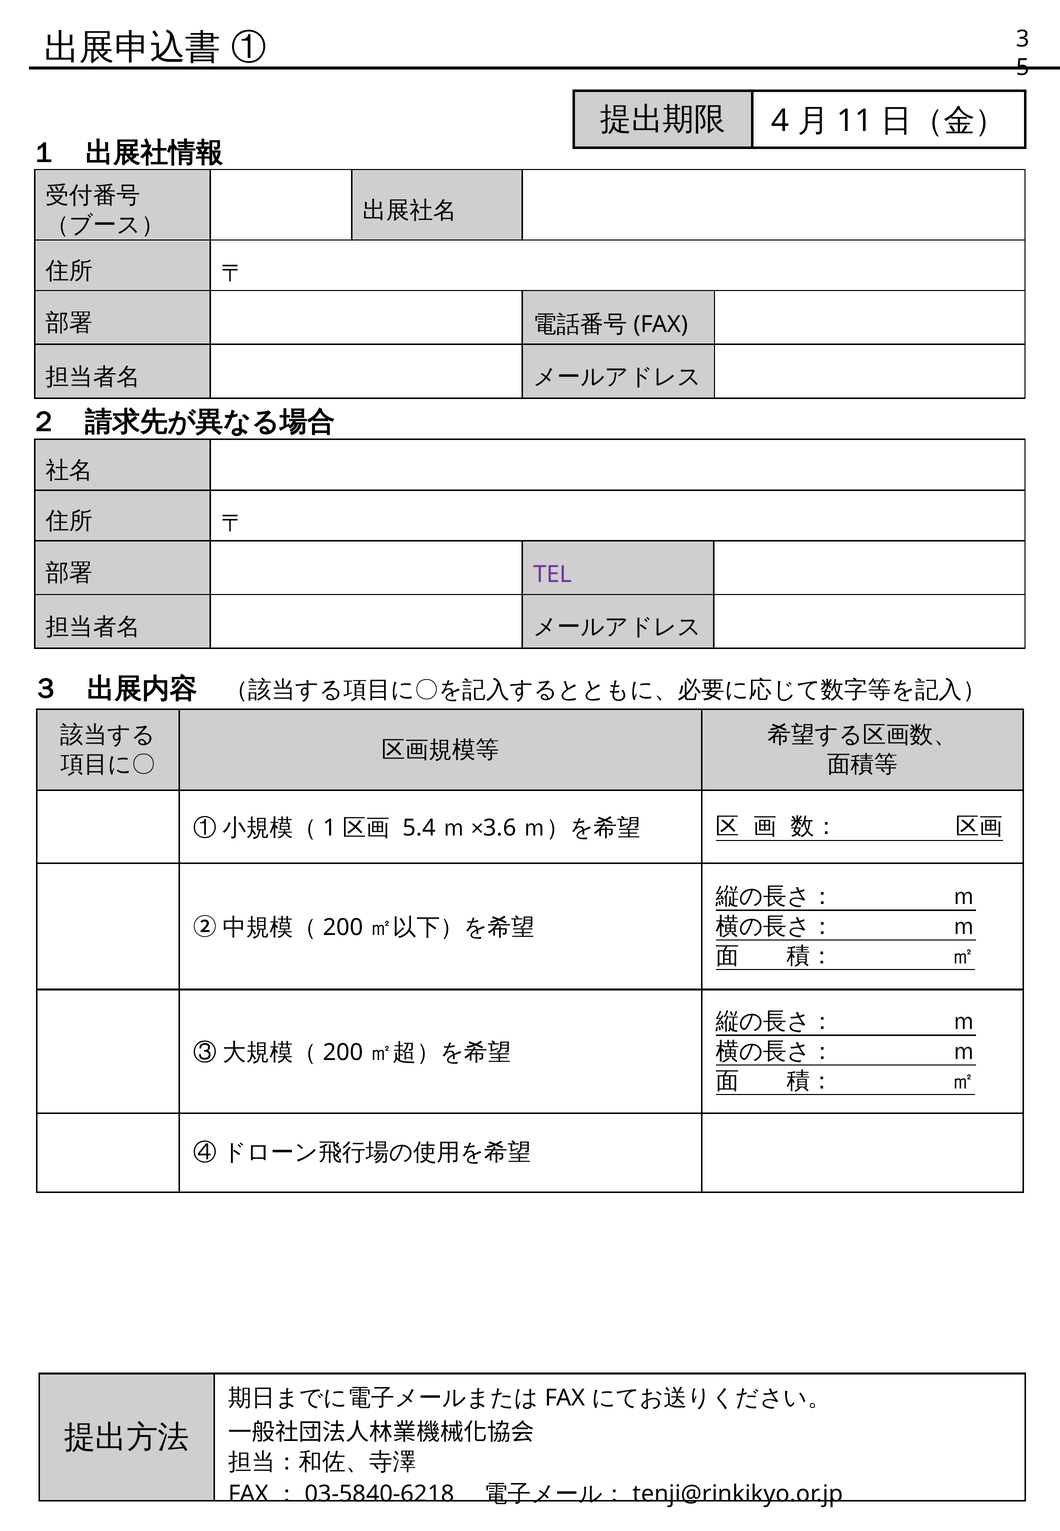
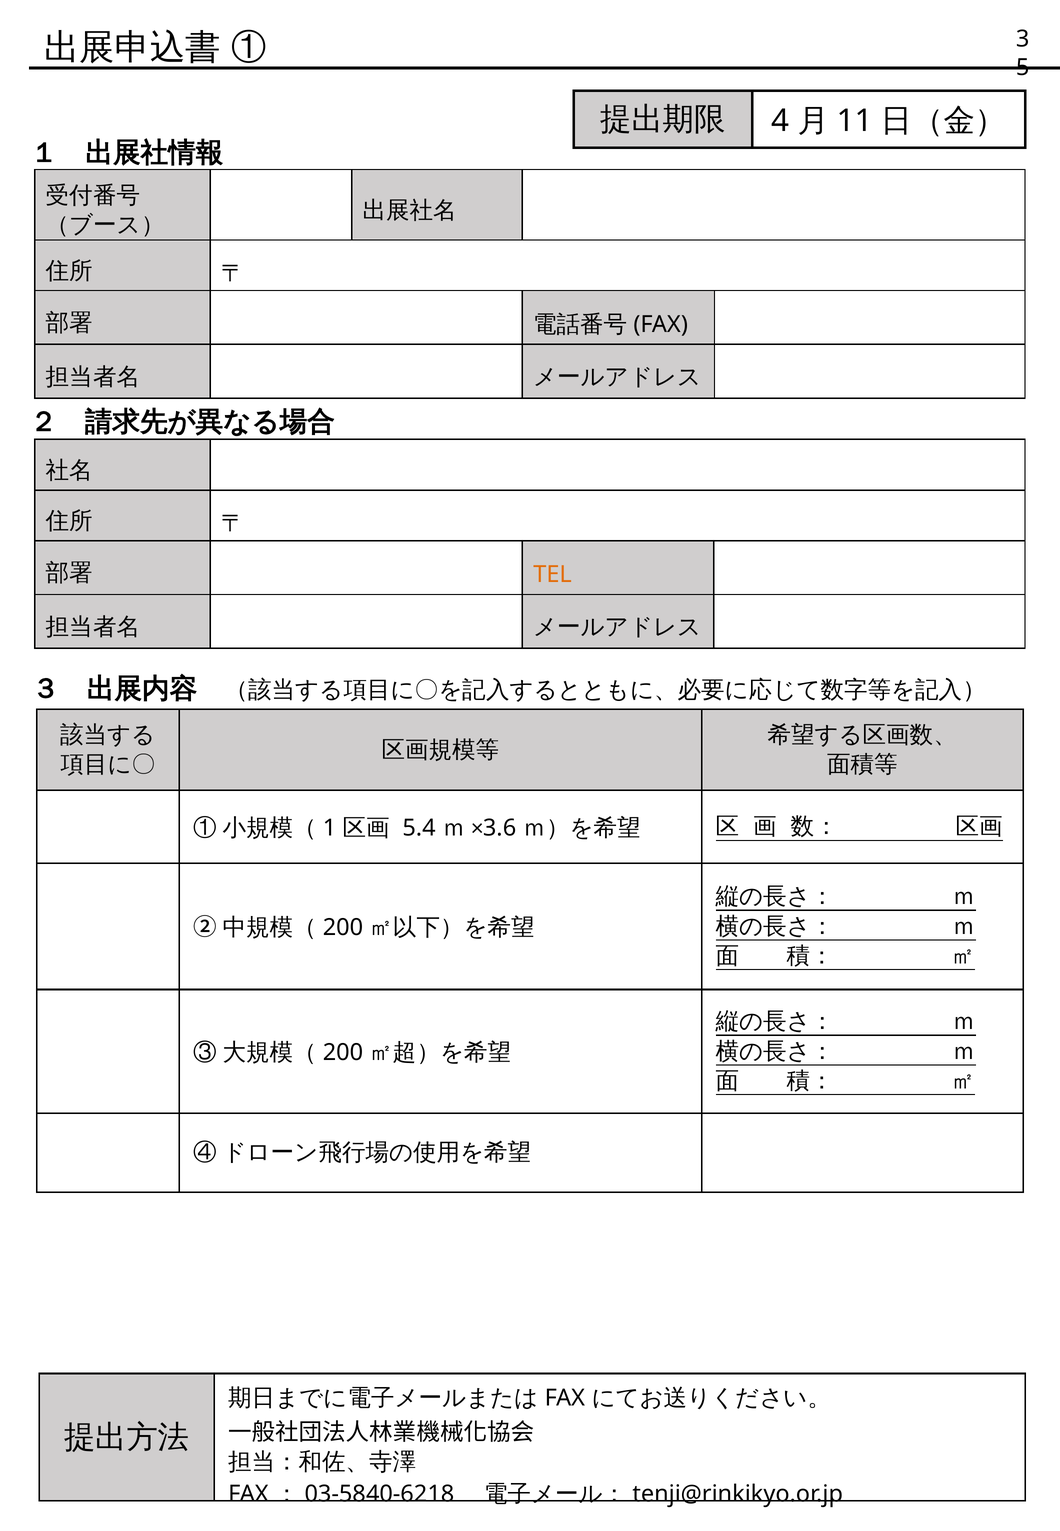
TEL colour: purple -> orange (553, 575)
